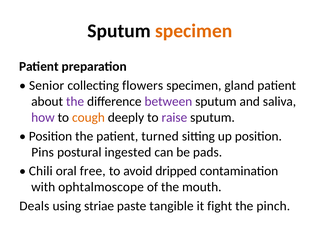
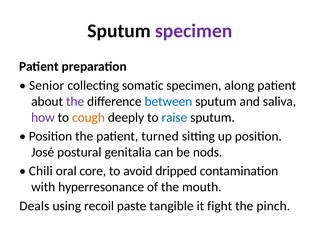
specimen colour: orange -> purple (194, 31)
flowers: flowers -> somatic (143, 85)
gland: gland -> along (239, 85)
between colour: purple -> blue (168, 101)
raise colour: purple -> blue (174, 117)
Pins: Pins -> José (43, 152)
ingested: ingested -> genitalia (128, 152)
pads: pads -> nods (208, 152)
free: free -> core (93, 171)
ophtalmoscope: ophtalmoscope -> hyperresonance (101, 187)
striae: striae -> recoil (99, 206)
